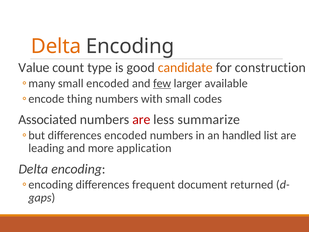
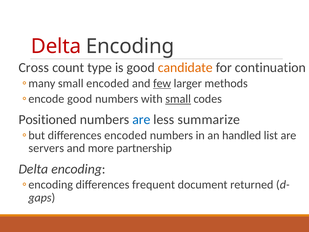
Delta colour: orange -> red (56, 46)
Value: Value -> Cross (34, 68)
construction: construction -> continuation (270, 68)
available: available -> methods (226, 83)
thing: thing -> good (80, 99)
small underline: none -> present (178, 99)
Associated: Associated -> Positioned (48, 120)
are colour: red -> blue (141, 120)
leading: leading -> servers (46, 148)
application: application -> partnership (144, 148)
